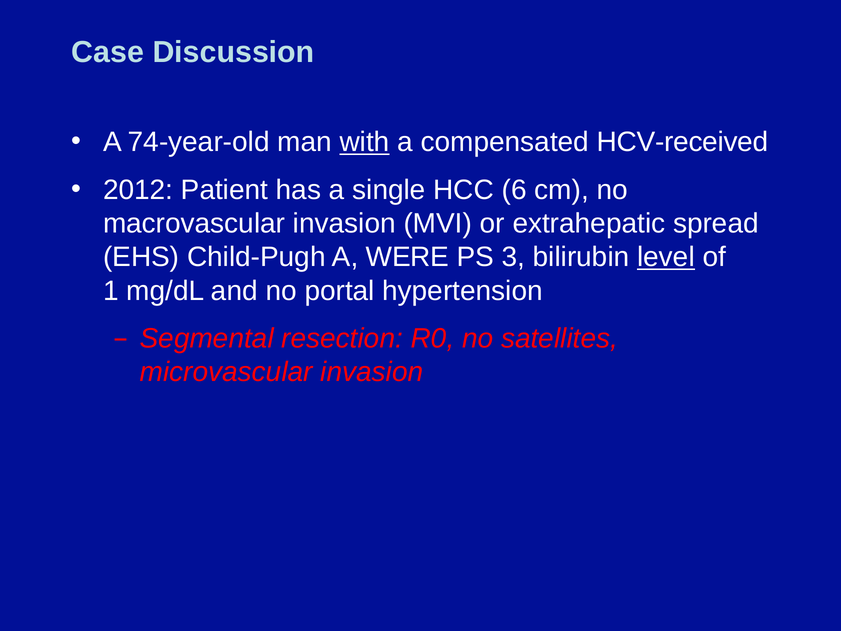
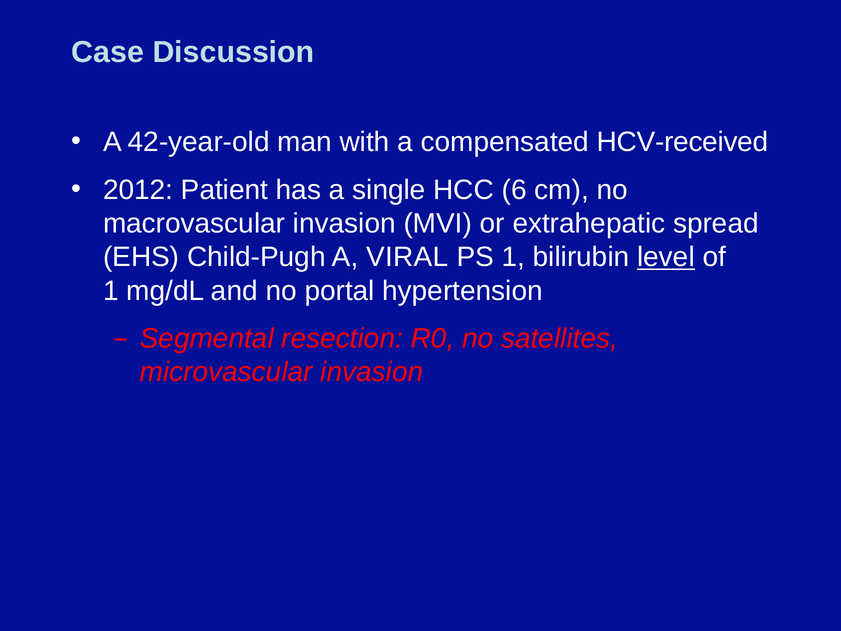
74-year-old: 74-year-old -> 42-year-old (199, 142)
with underline: present -> none (365, 142)
WERE: WERE -> VIRAL (407, 257)
PS 3: 3 -> 1 (513, 257)
